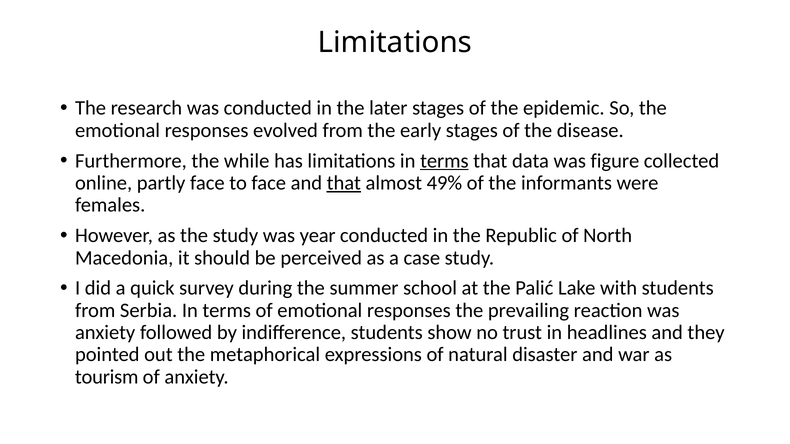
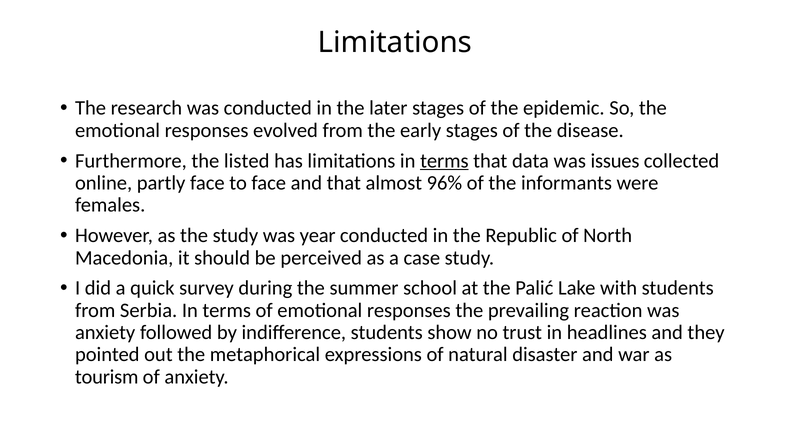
while: while -> listed (247, 161)
figure: figure -> issues (615, 161)
that underline: present -> none (344, 183)
49%: 49% -> 96% (444, 183)
